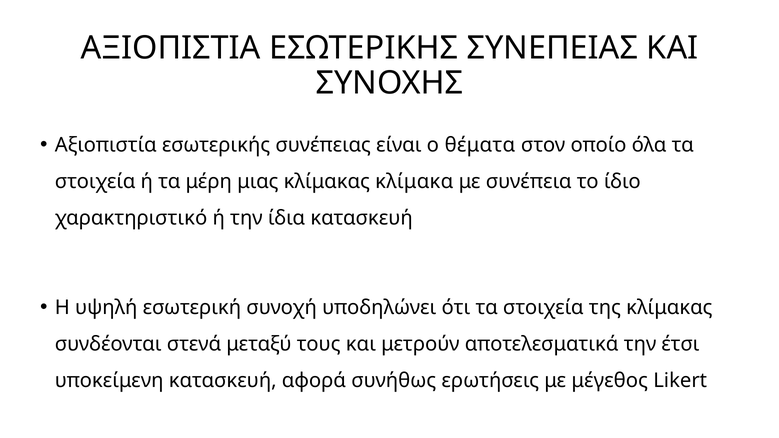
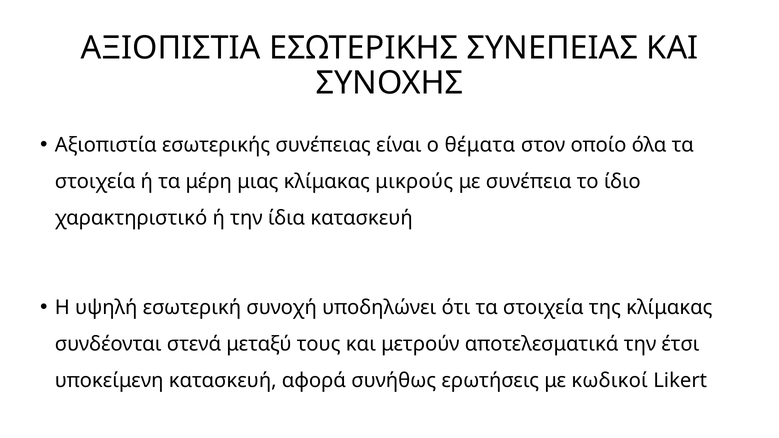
κλίμακα: κλίμακα -> μικρούς (414, 182)
μέγεθος: μέγεθος -> κωδικοί (610, 381)
